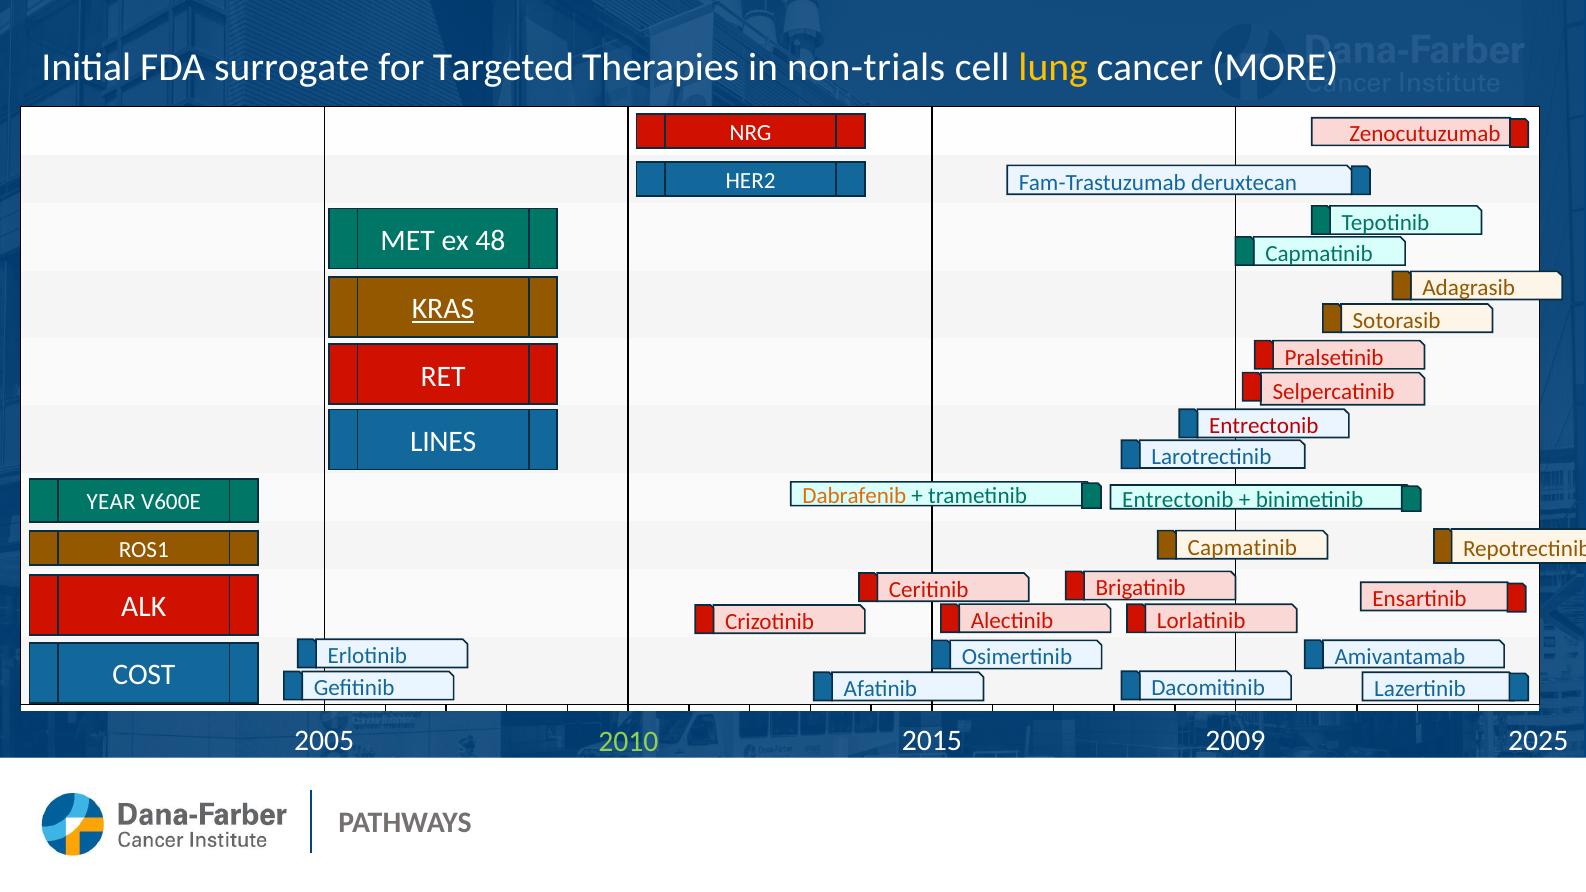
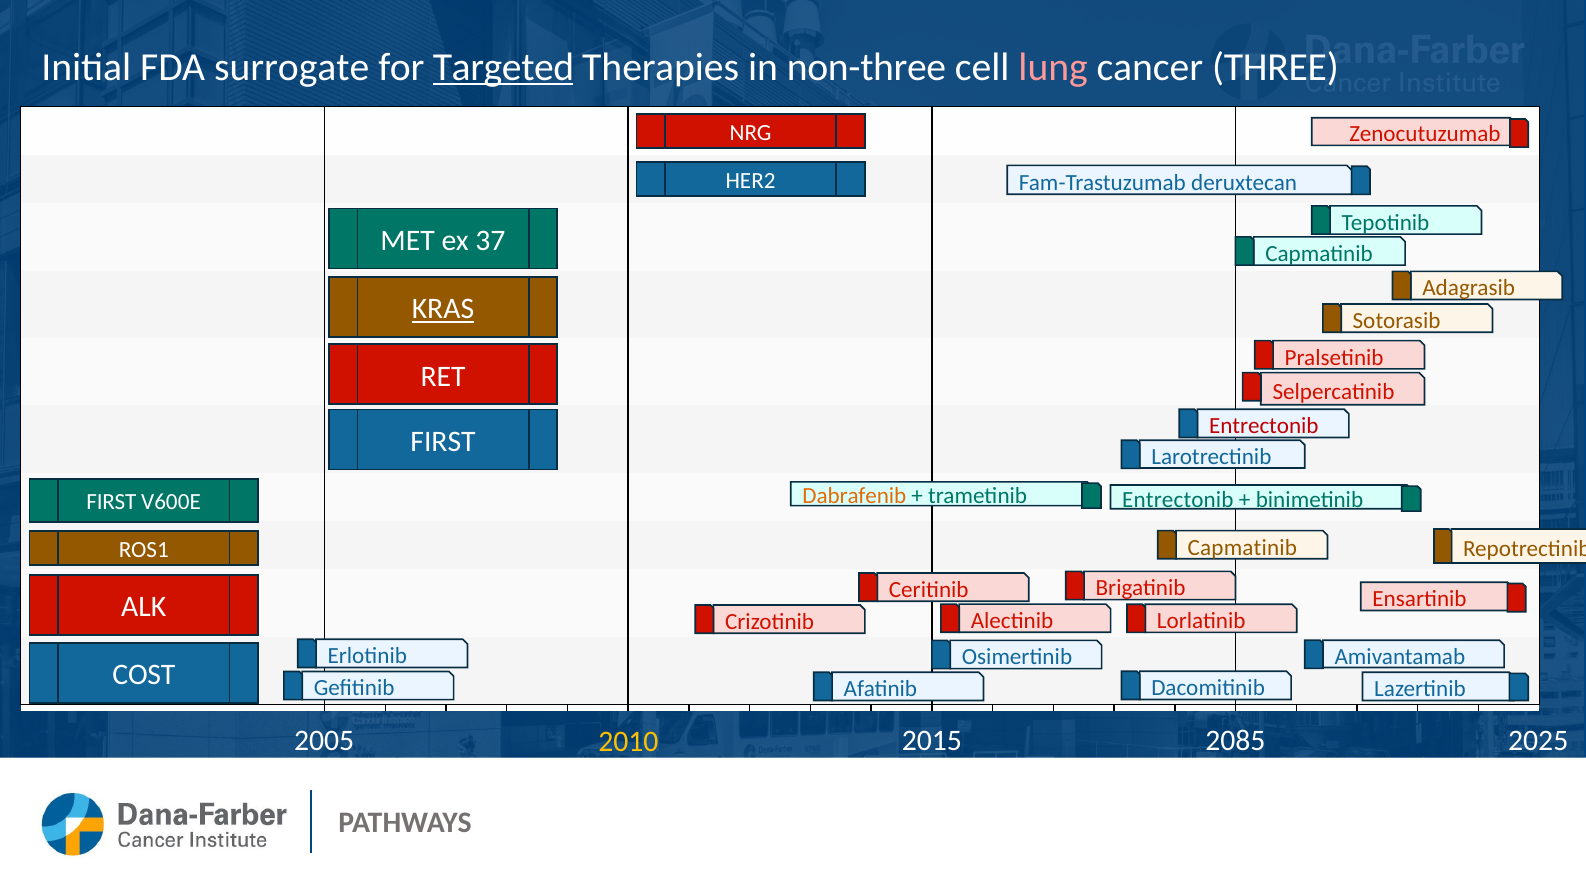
Targeted underline: none -> present (504, 67)
non-trials: non-trials -> non-three (867, 67)
lung colour: yellow -> pink (1053, 67)
MORE: MORE -> THREE (1276, 67)
48: 48 -> 37 (490, 241)
LINES: LINES -> FIRST (443, 442)
YEAR: YEAR -> FIRST (111, 502)
2010 colour: light green -> yellow (628, 742)
2009: 2009 -> 2085 (1235, 741)
